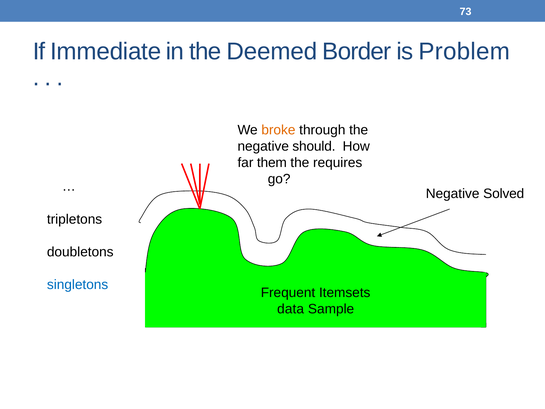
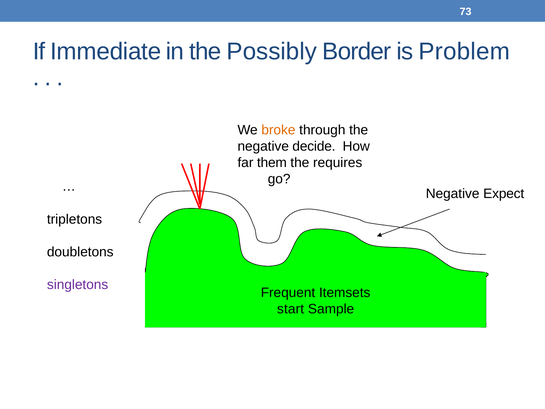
Deemed: Deemed -> Possibly (272, 51)
should: should -> decide (314, 146)
Solved: Solved -> Expect (504, 193)
singletons colour: blue -> purple (78, 284)
data: data -> start (291, 309)
